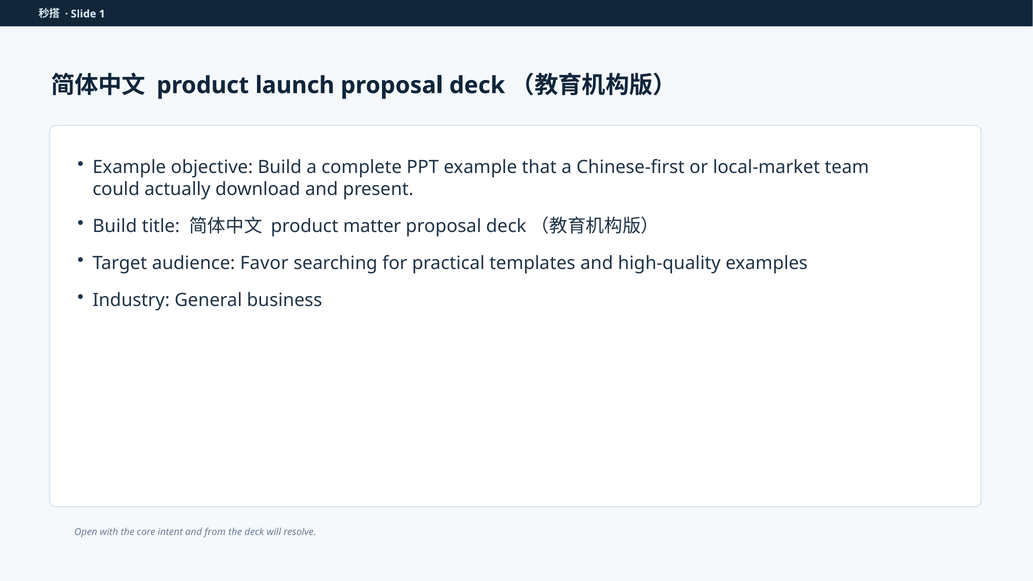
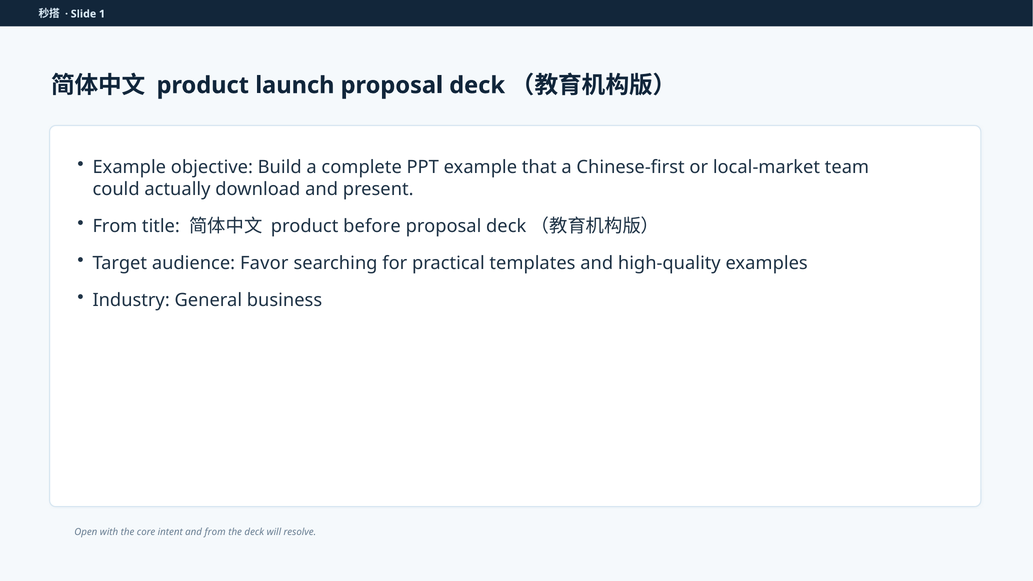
Build: Build -> From (115, 226)
matter: matter -> before (372, 226)
